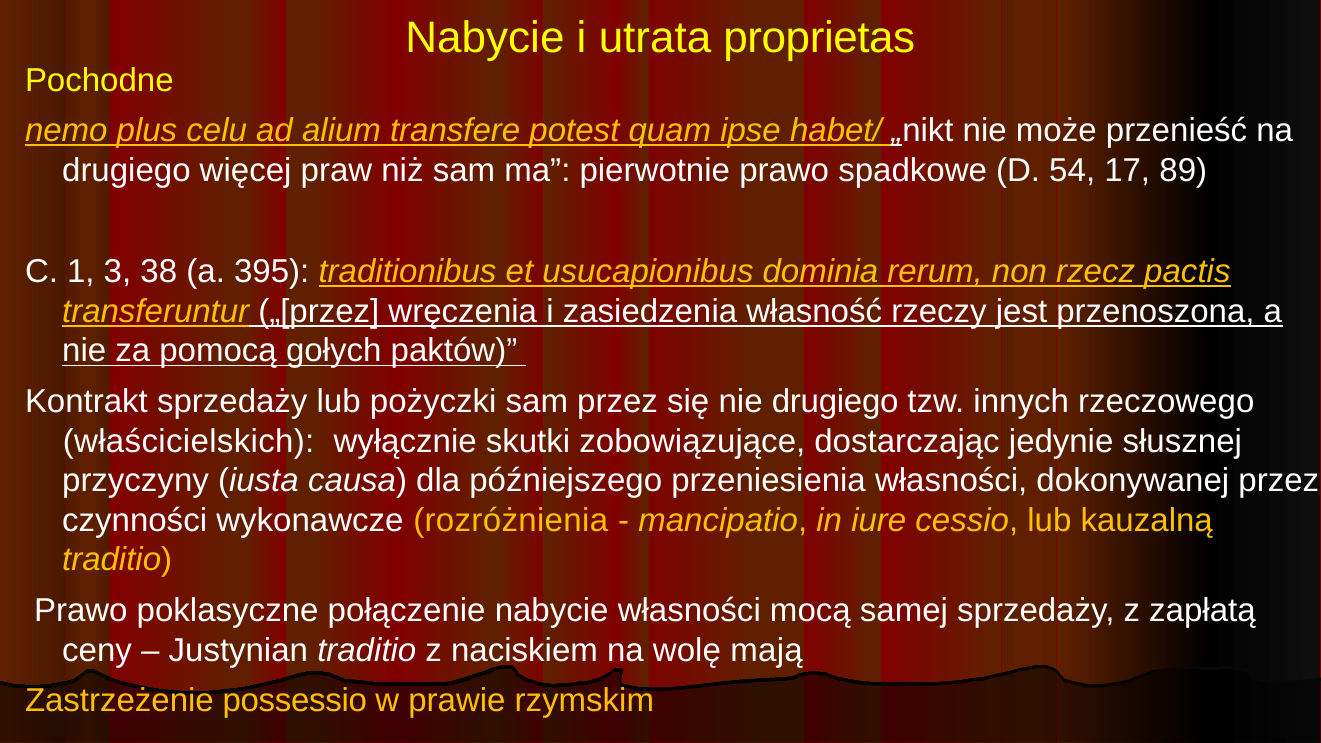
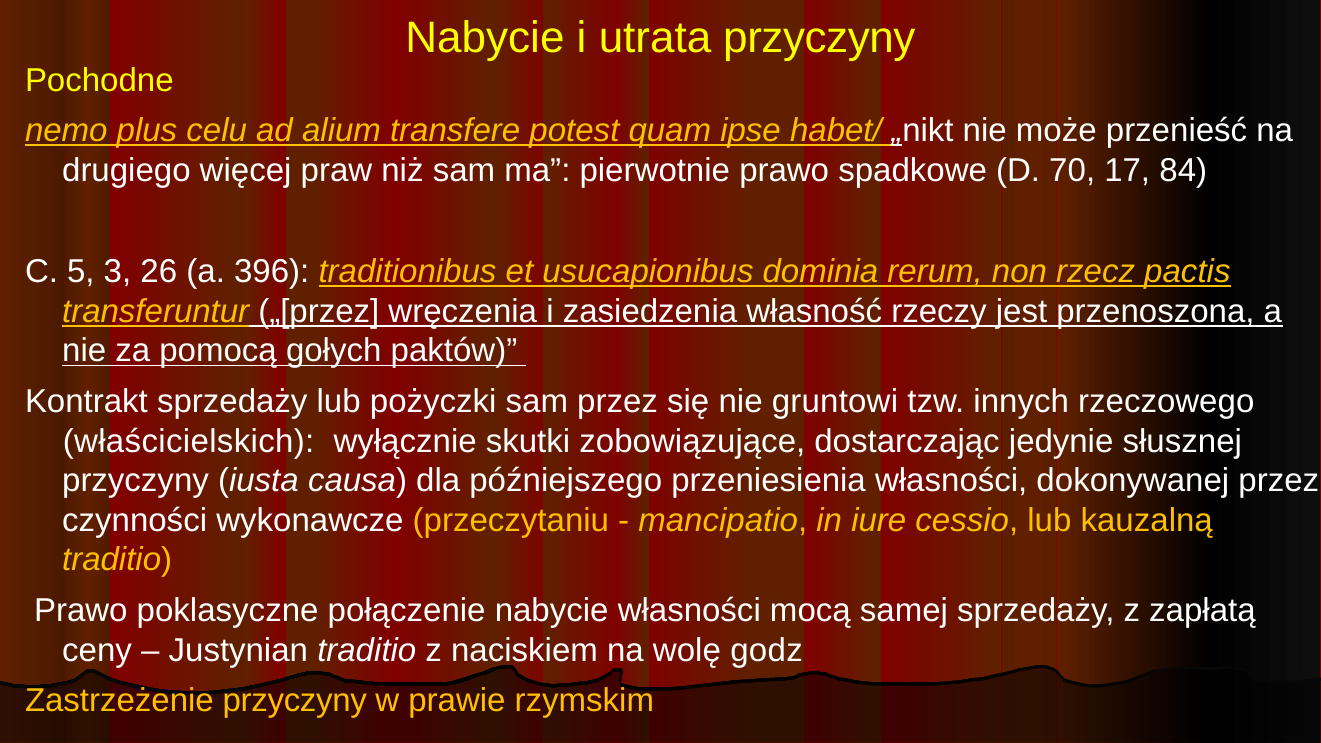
utrata proprietas: proprietas -> przyczyny (819, 38)
54: 54 -> 70 (1072, 170)
89: 89 -> 84 (1183, 170)
1: 1 -> 5 (81, 272)
38: 38 -> 26 (159, 272)
395: 395 -> 396 (272, 272)
nie drugiego: drugiego -> gruntowi (835, 402)
rozróżnienia: rozróżnienia -> przeczytaniu (511, 520)
mają: mają -> godz (767, 650)
Zastrzeżenie possessio: possessio -> przyczyny (295, 701)
